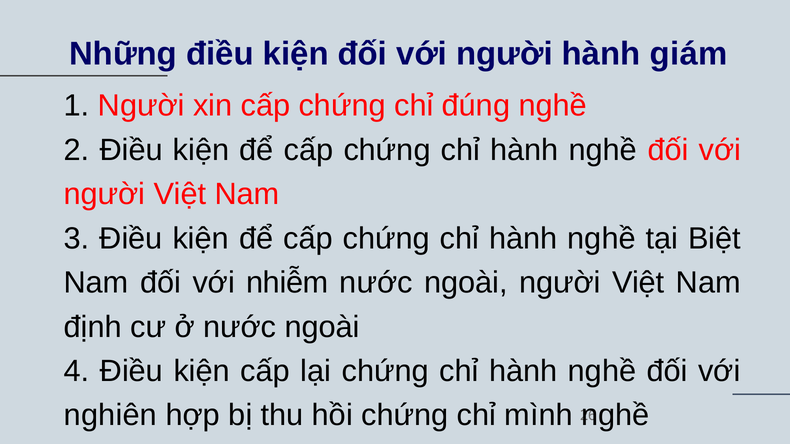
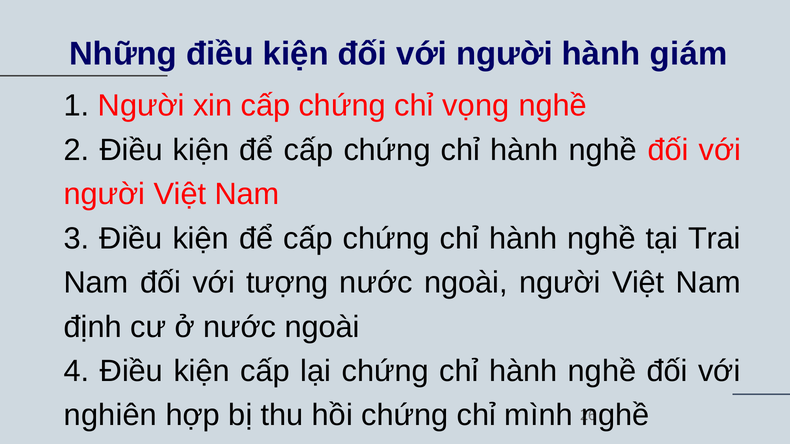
đúng: đúng -> vọng (476, 106)
Biệt: Biệt -> Trai (714, 239)
nhiễm: nhiễm -> tượng (287, 283)
